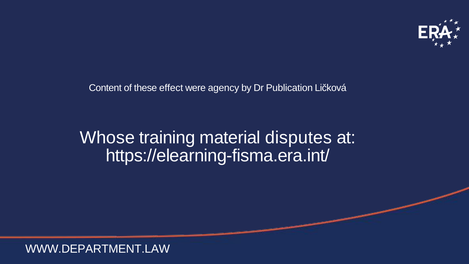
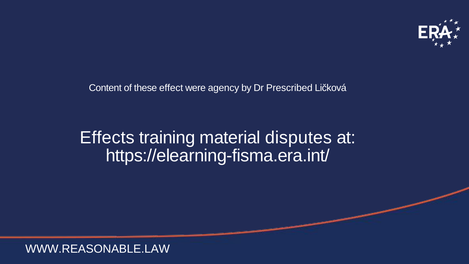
Publication: Publication -> Prescribed (289, 88)
Whose: Whose -> Effects (107, 137)
WWW.DEPARTMENT.LAW: WWW.DEPARTMENT.LAW -> WWW.REASONABLE.LAW (98, 249)
